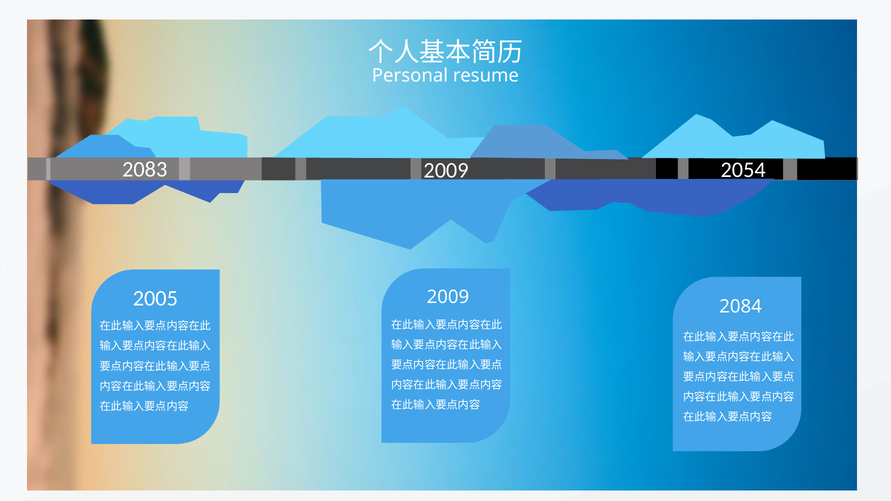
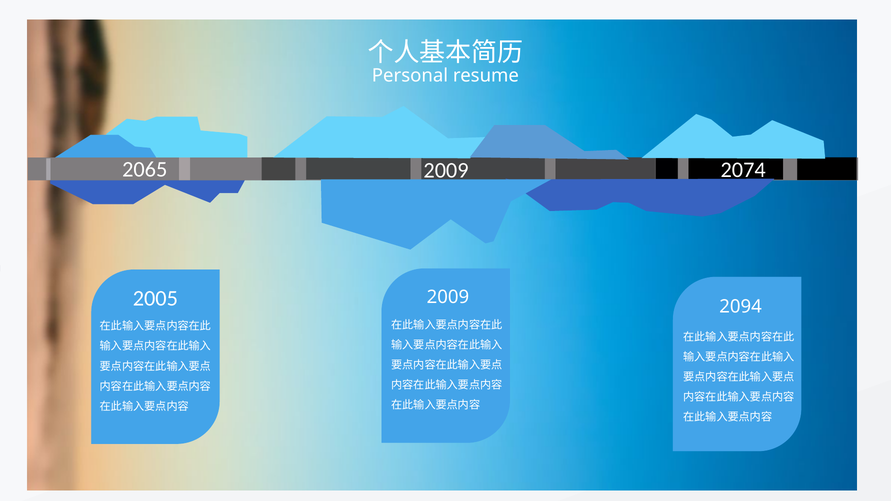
2083: 2083 -> 2065 (145, 169)
2054: 2054 -> 2074 (743, 170)
2084: 2084 -> 2094 (741, 307)
